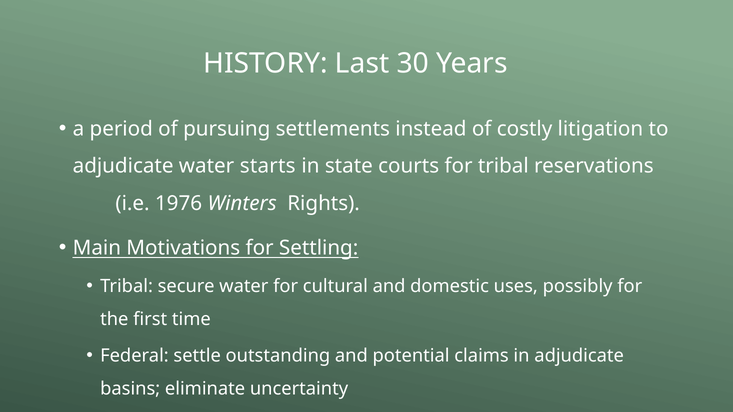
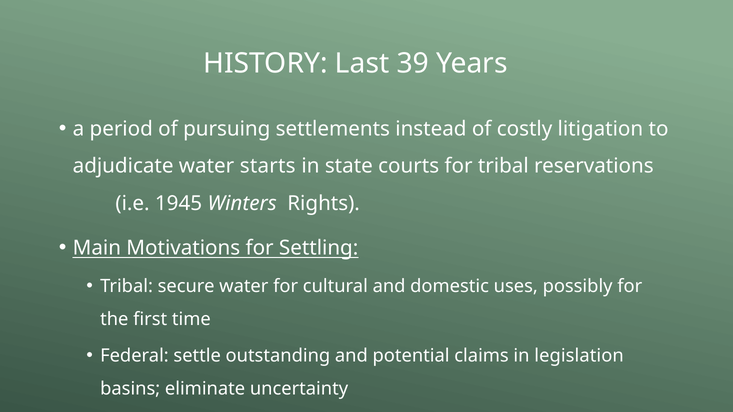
30: 30 -> 39 (413, 64)
1976: 1976 -> 1945 (179, 203)
in adjudicate: adjudicate -> legislation (579, 356)
